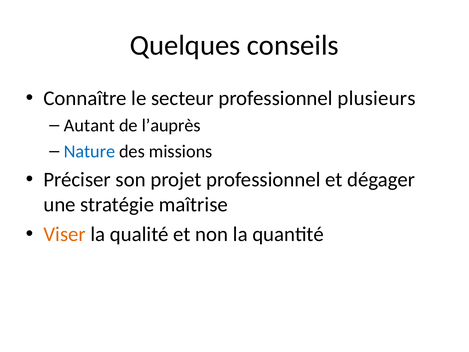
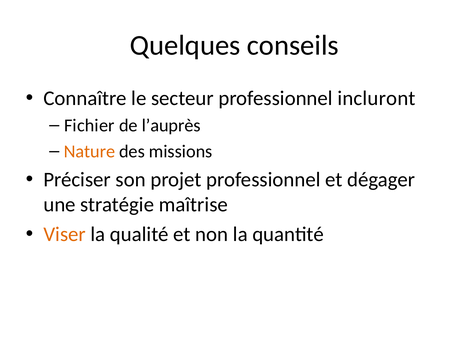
plusieurs: plusieurs -> incluront (377, 98)
Autant: Autant -> Fichier (89, 126)
Nature colour: blue -> orange (89, 151)
